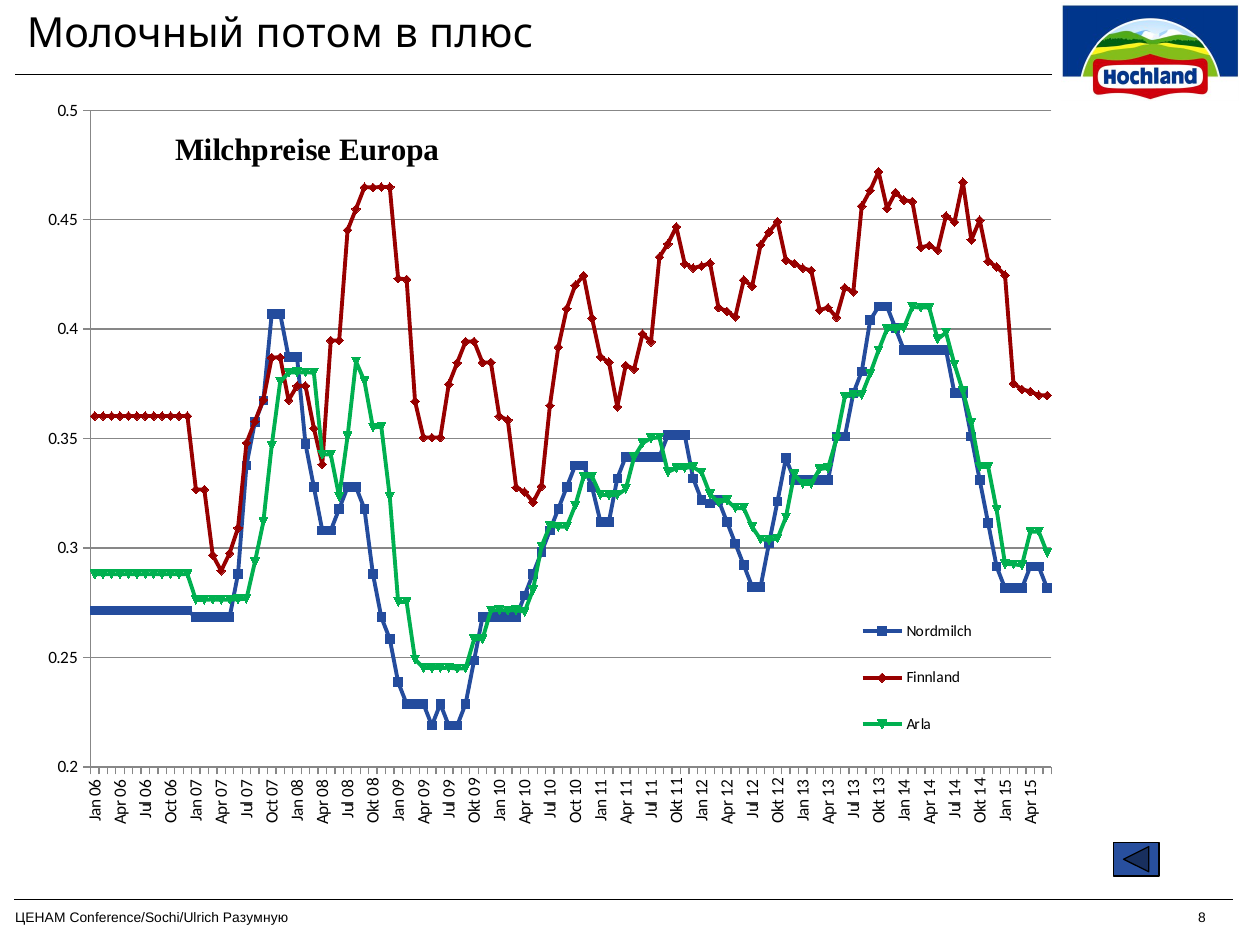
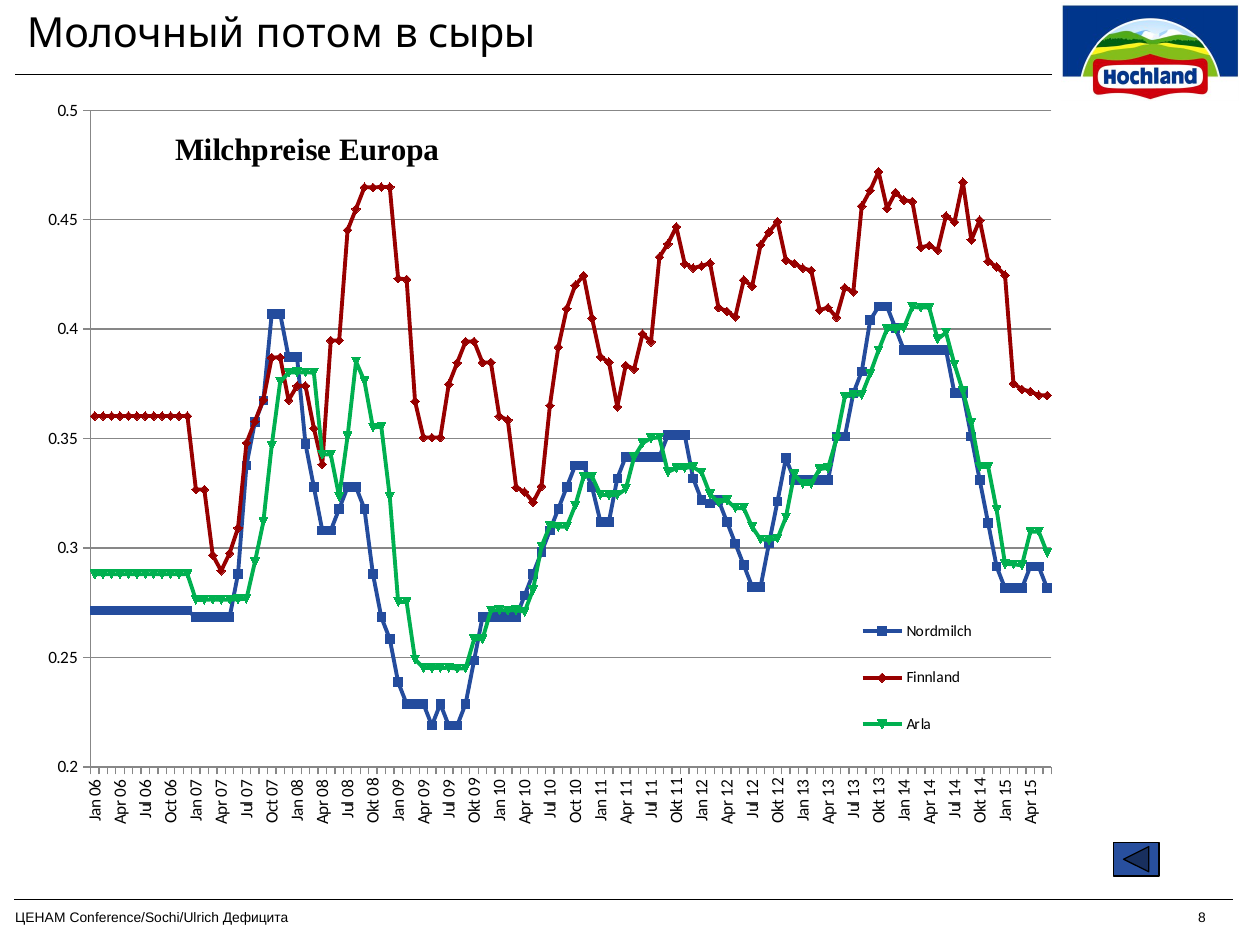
плюс: плюс -> сыры (482, 34)
Разумную: Разумную -> Дефицита (256, 917)
